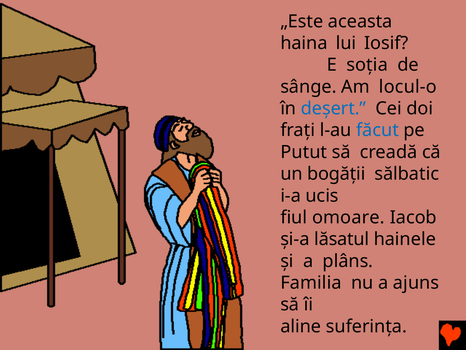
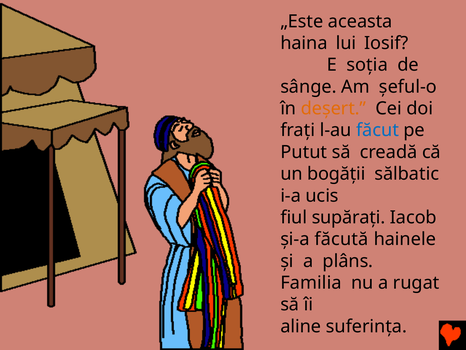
locul-o: locul-o -> şeful-o (408, 87)
deşert colour: blue -> orange (333, 108)
omoare: omoare -> supăraţi (349, 217)
lăsatul: lăsatul -> făcută (342, 239)
ajuns: ajuns -> rugat (416, 282)
